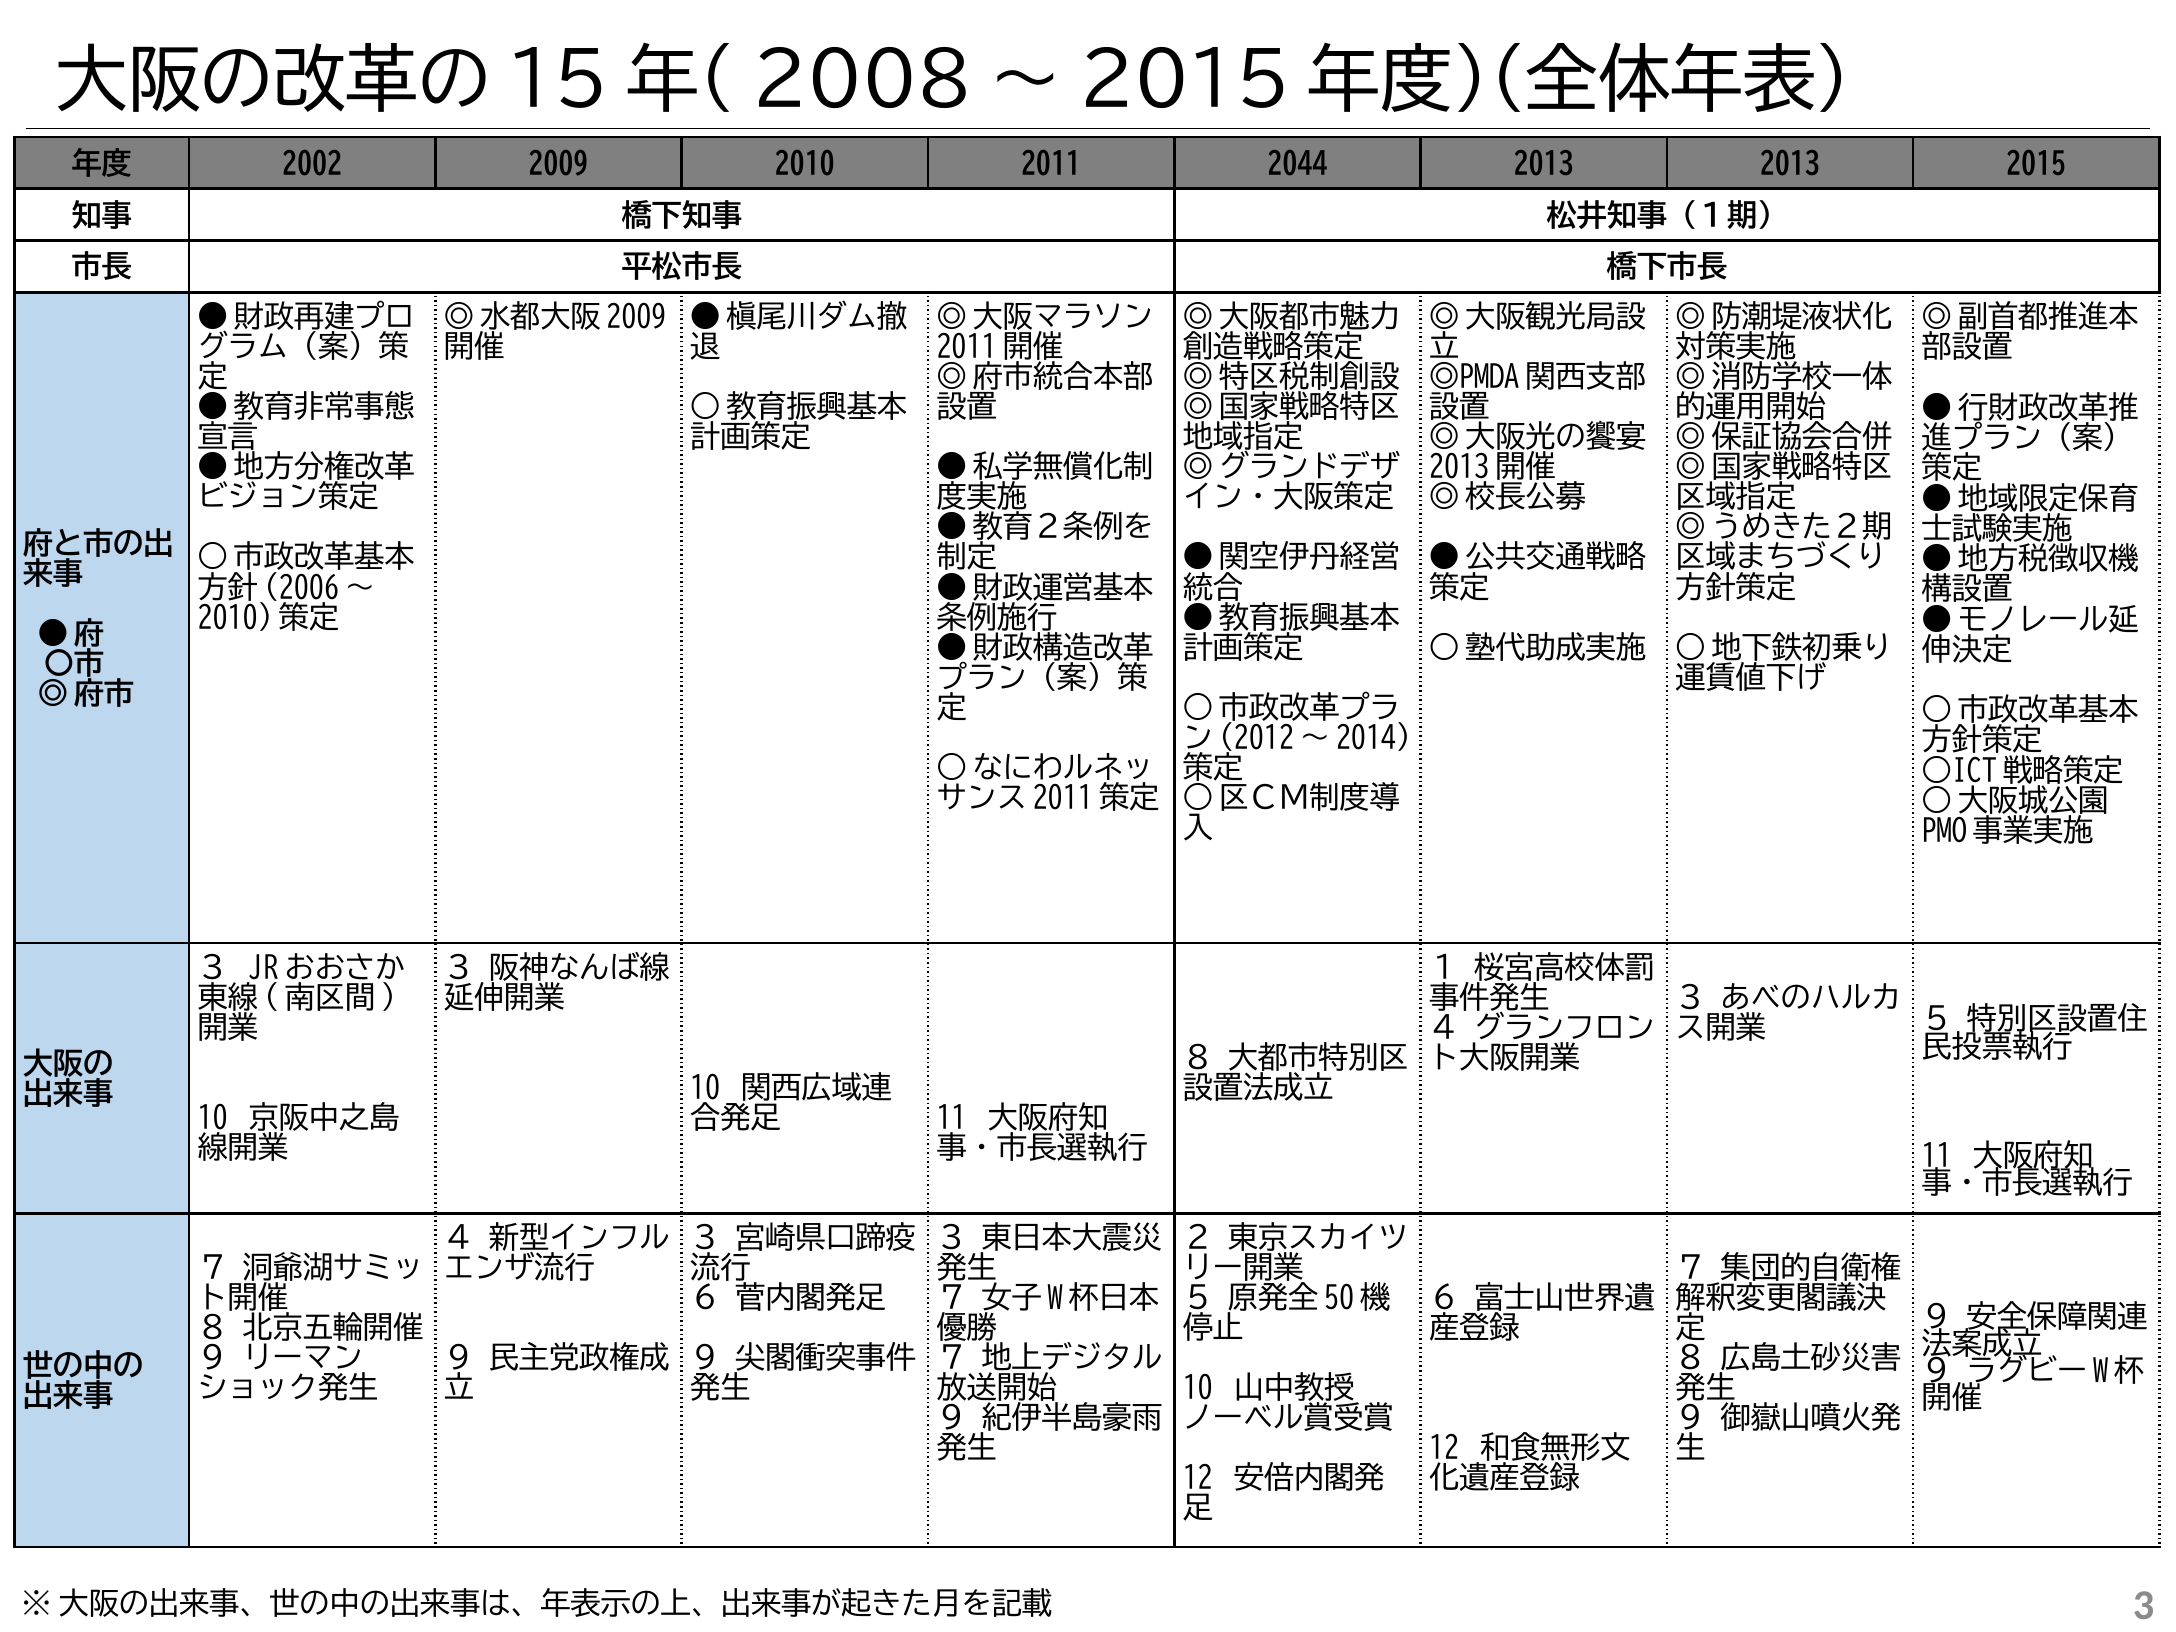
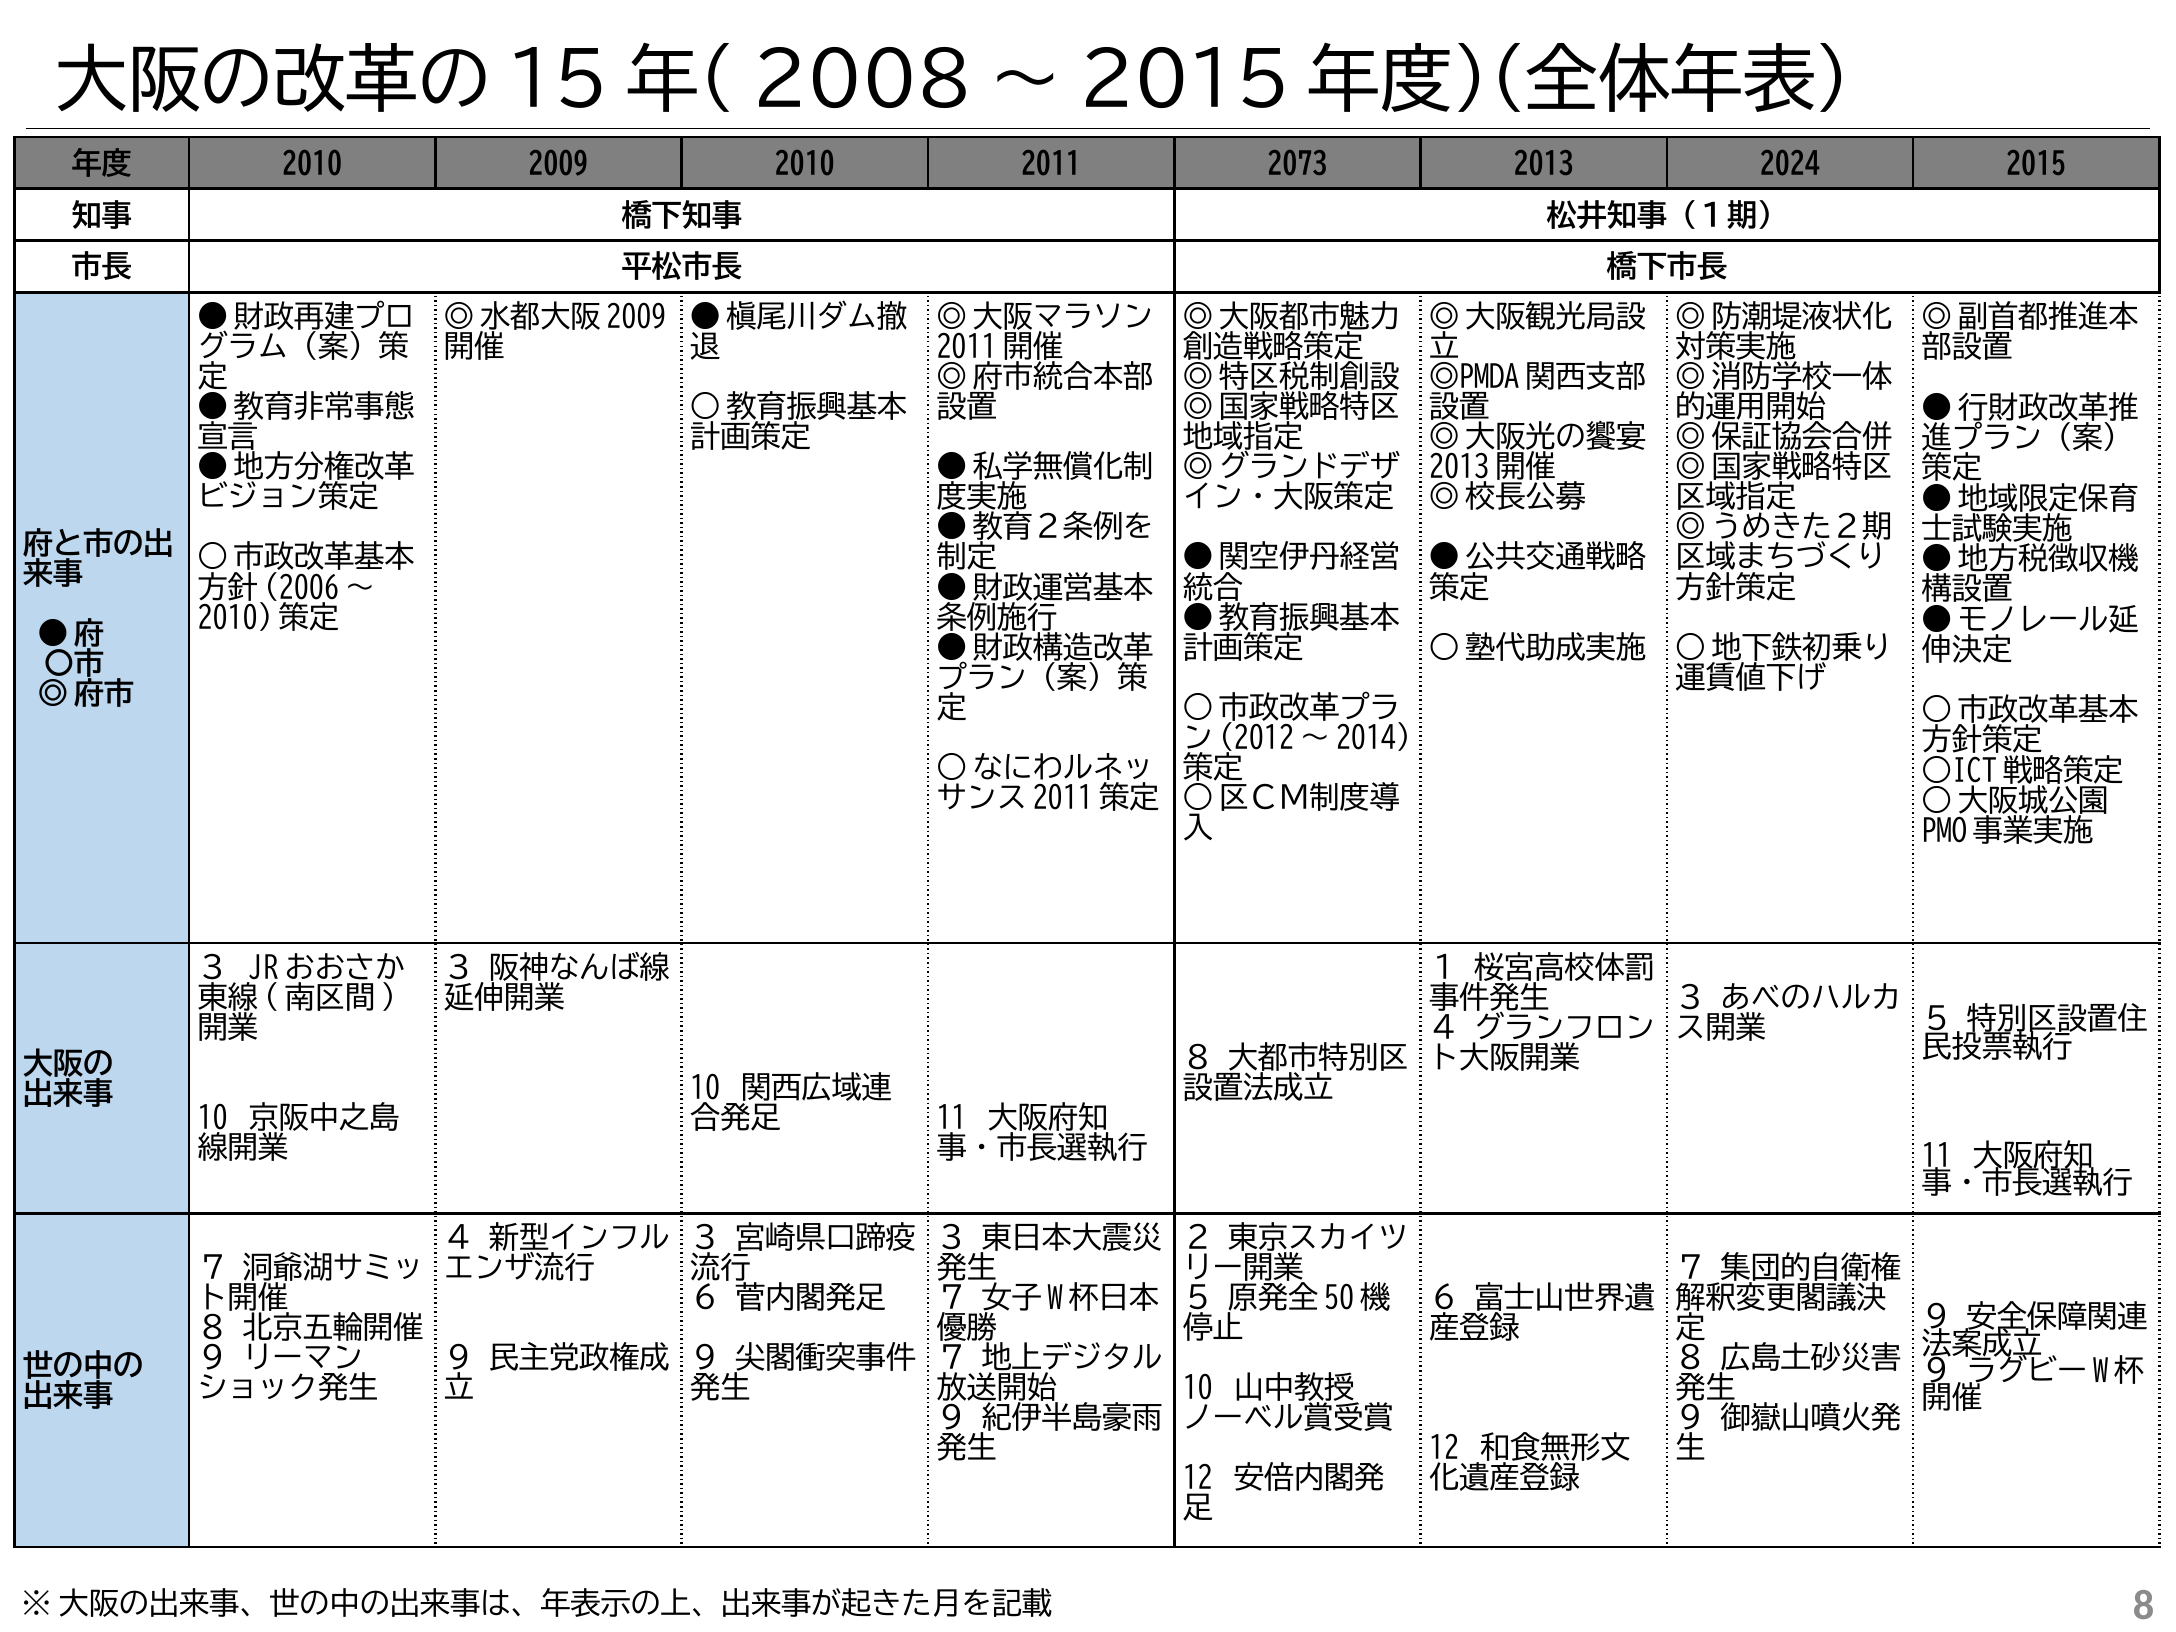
2002: 2002 -> 2010 (312, 164)
2044: 2044 -> 2073 (1297, 164)
2013 2013: 2013 -> 2024 (1790, 164)
3: 3 -> 8 (2144, 1605)
